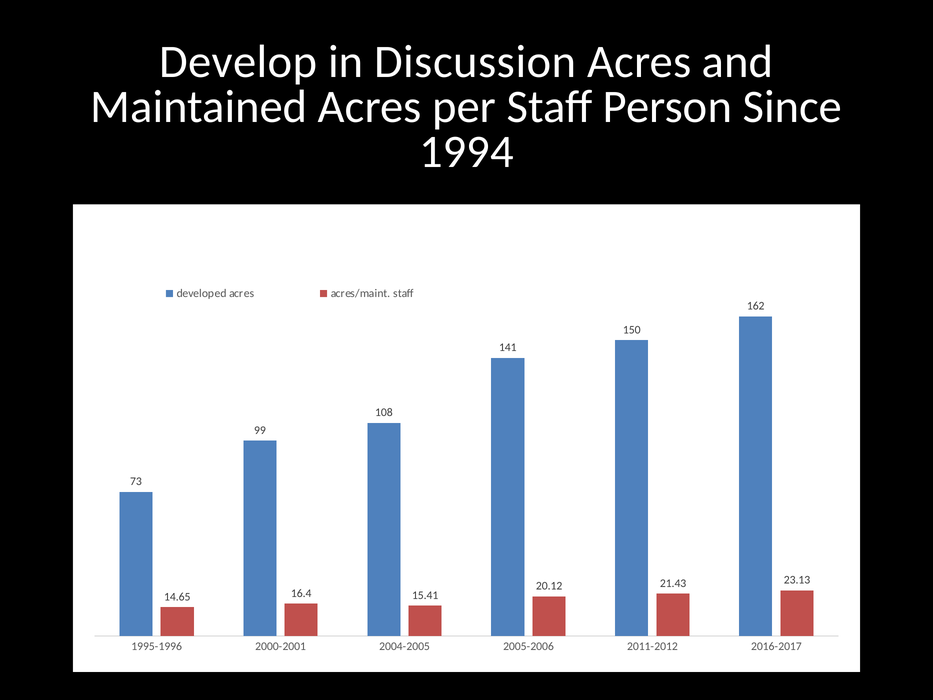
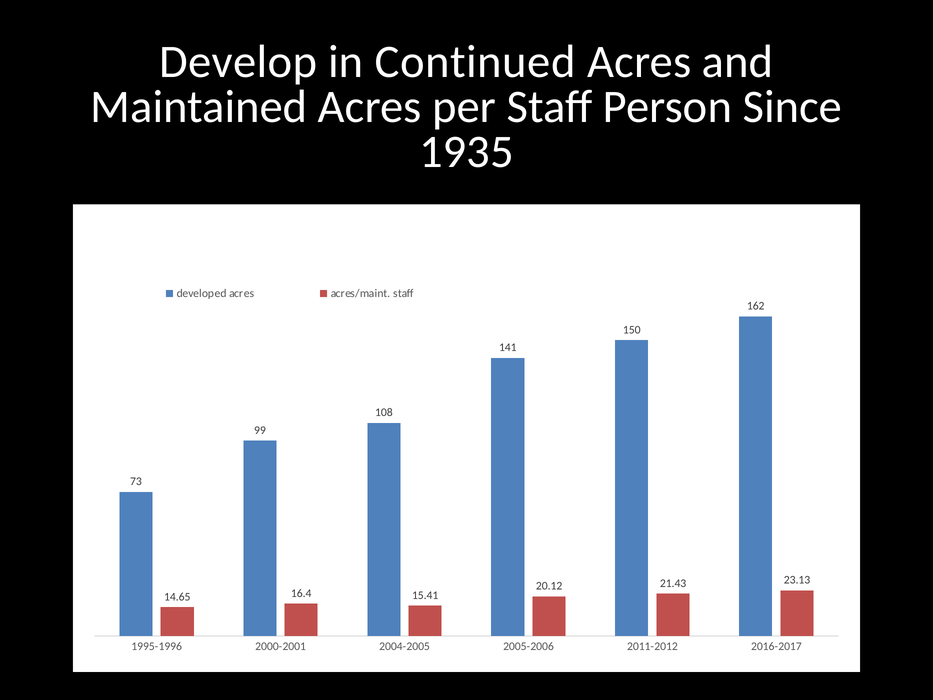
Discussion: Discussion -> Continued (475, 62)
1994: 1994 -> 1935 (466, 152)
